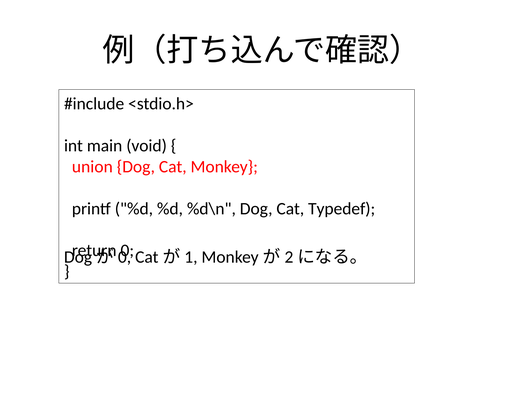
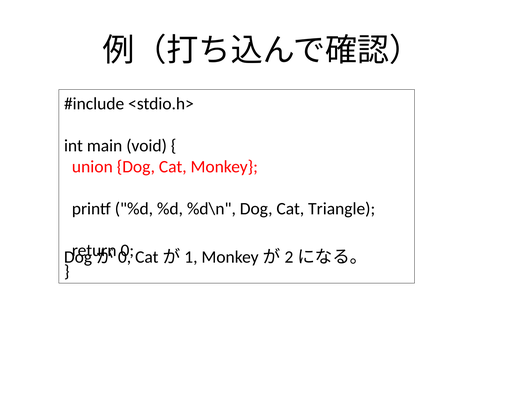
Typedef: Typedef -> Triangle (342, 209)
